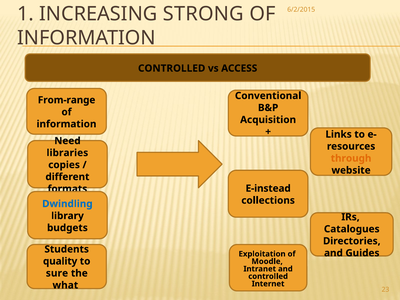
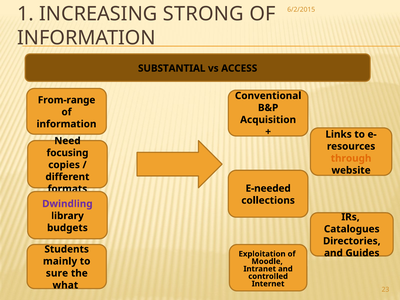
CONTROLLED: CONTROLLED -> SUBSTANTIAL (172, 68)
libraries: libraries -> focusing (67, 153)
E-instead: E-instead -> E-needed (268, 188)
Dwindling colour: blue -> purple (67, 204)
quality: quality -> mainly (60, 261)
